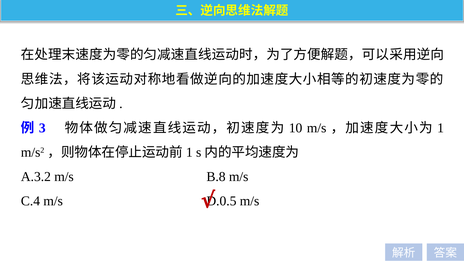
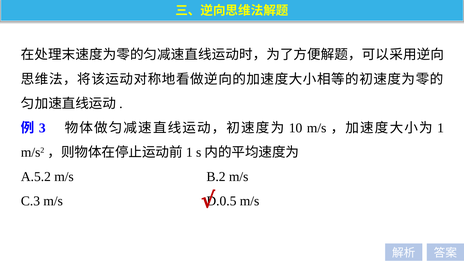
A.3.2: A.3.2 -> A.5.2 (36, 177)
B.8: B.8 -> B.2 (216, 177)
C.4: C.4 -> C.3 (30, 201)
